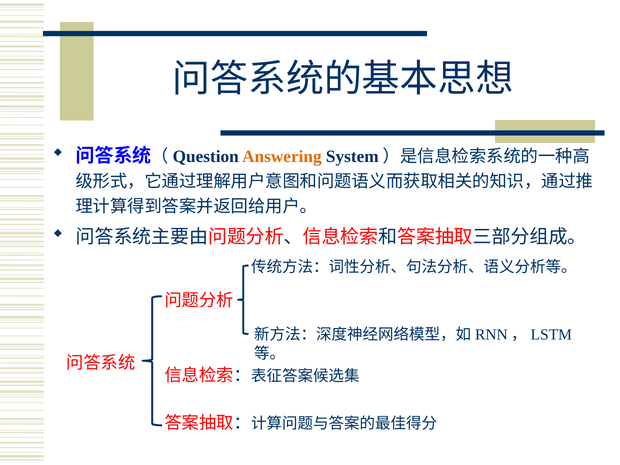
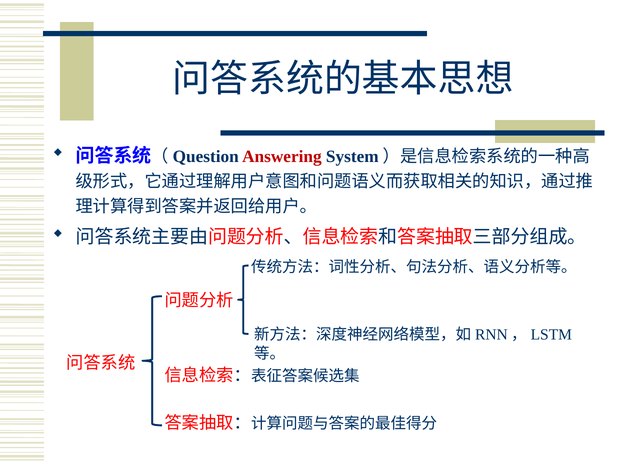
Answering colour: orange -> red (282, 156)
